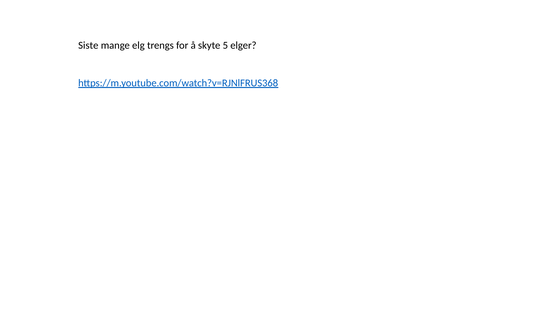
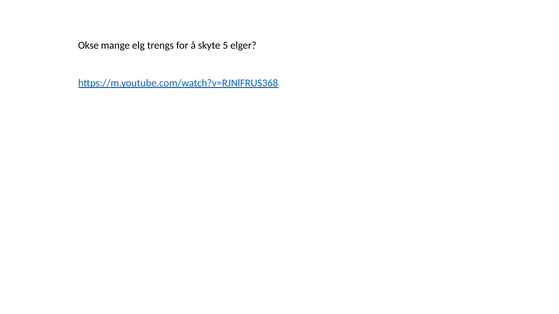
Siste: Siste -> Okse (88, 45)
